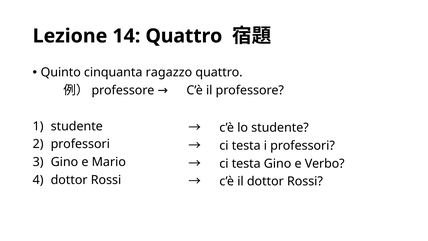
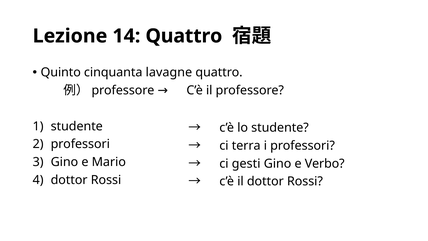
ragazzo: ragazzo -> lavagne (169, 72)
testa: testa -> terra (246, 145)
testa: testa -> gesti (246, 163)
